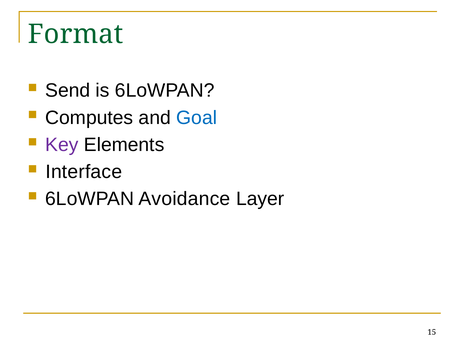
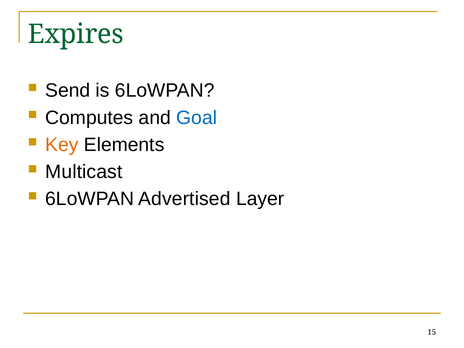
Format: Format -> Expires (76, 34)
Key colour: purple -> orange (62, 145)
Interface: Interface -> Multicast (84, 172)
Avoidance: Avoidance -> Advertised (184, 199)
